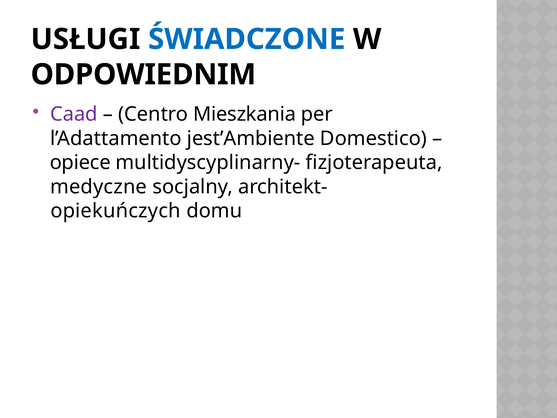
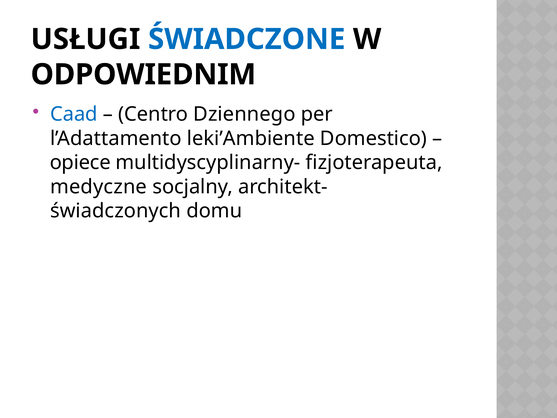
Caad colour: purple -> blue (74, 114)
Mieszkania: Mieszkania -> Dziennego (244, 114)
jest’Ambiente: jest’Ambiente -> leki’Ambiente (251, 138)
opiekuńczych: opiekuńczych -> świadczonych (116, 211)
